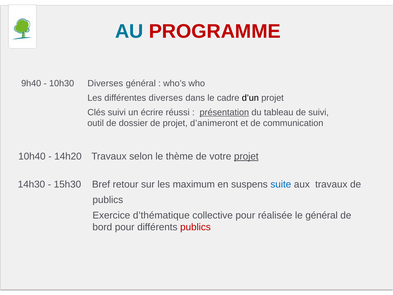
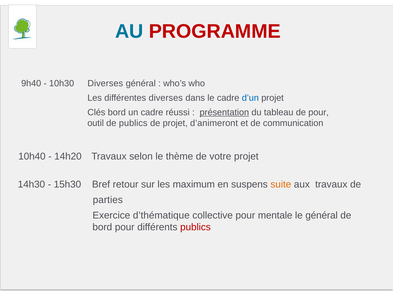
d’un colour: black -> blue (250, 98)
Clés suivi: suivi -> bord (117, 112)
un écrire: écrire -> cadre (152, 112)
de suivi: suivi -> pour (319, 112)
de dossier: dossier -> publics (133, 123)
projet underline: present -> none (246, 156)
suite colour: blue -> orange (281, 184)
publics: publics -> parties (108, 200)
réalisée: réalisée -> mentale (275, 215)
